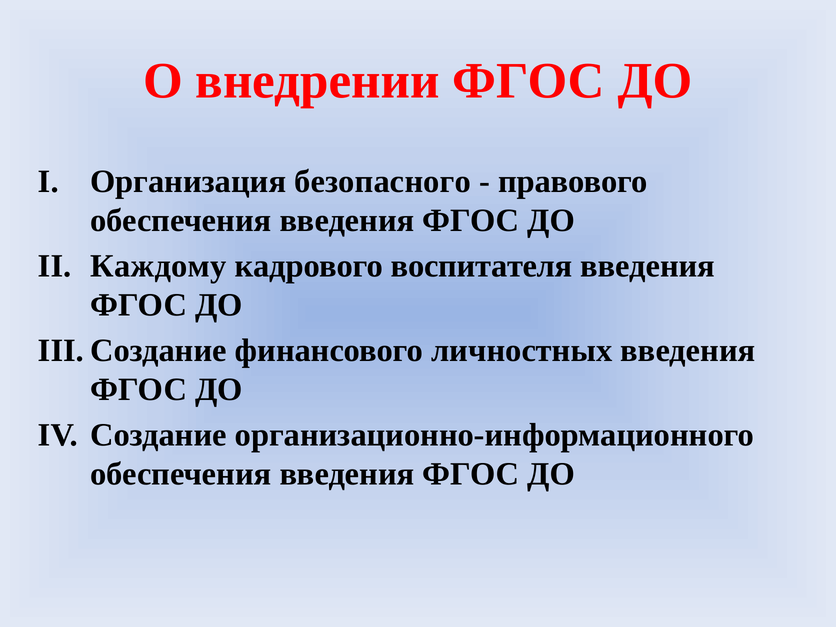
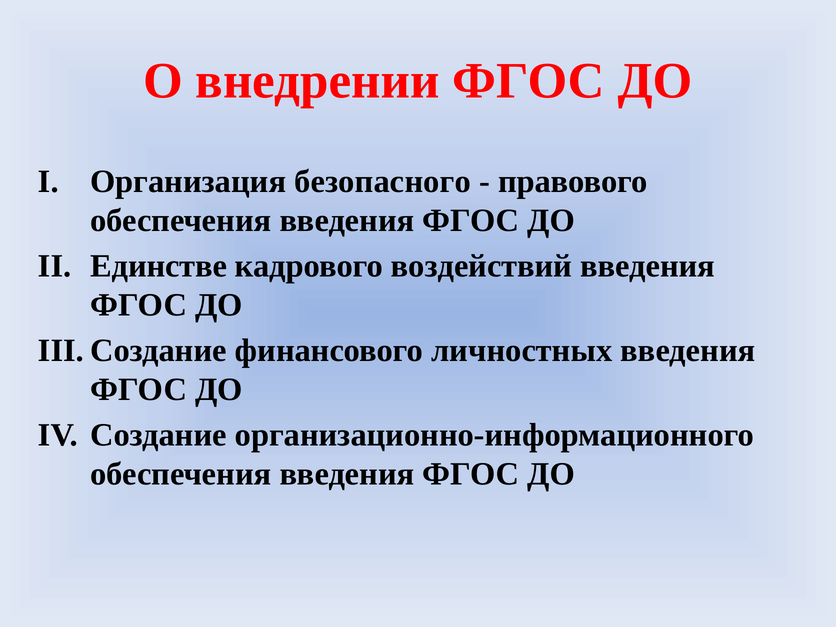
Каждому: Каждому -> Единстве (159, 266)
воспитателя: воспитателя -> воздействий (482, 266)
